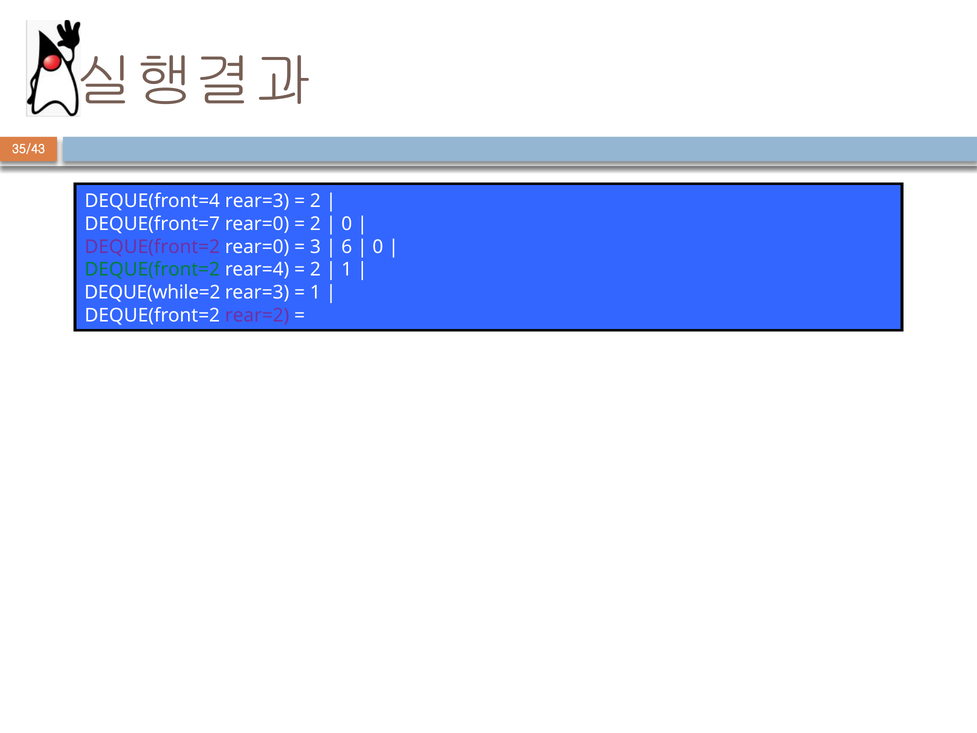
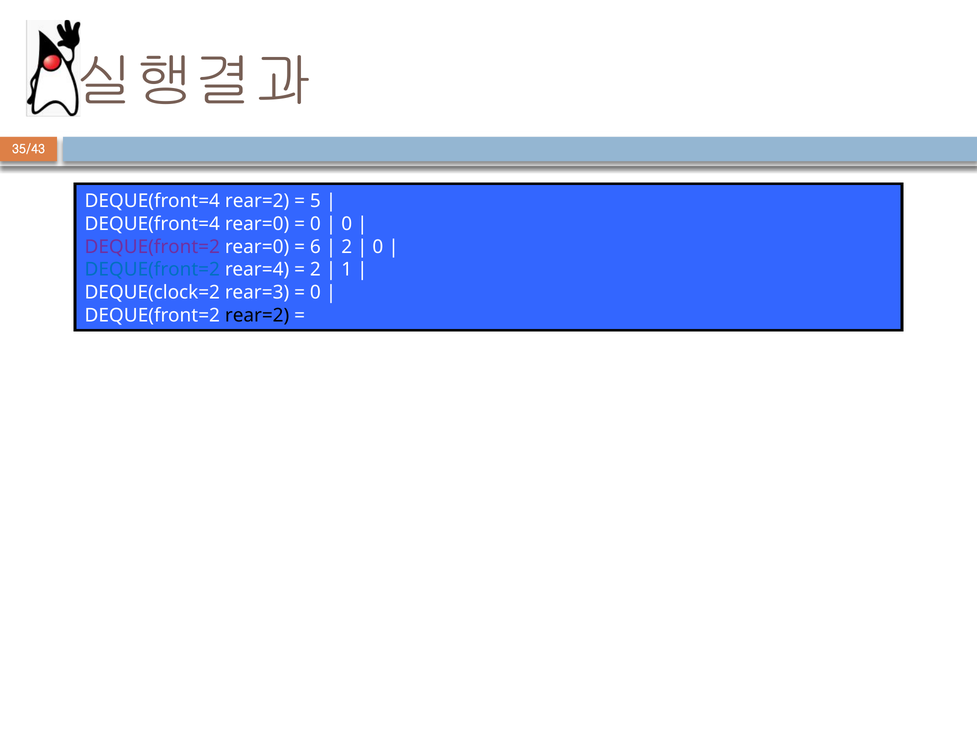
DEQUE(front=4 rear=3: rear=3 -> rear=2 (257, 201)
2: 2 -> 5 (315, 201)
DEQUE(front=7: DEQUE(front=7 -> DEQUE(front=4 (152, 224)
2: 2 -> 0 (315, 224)
3: 3 -> 6 (315, 247)
6: 6 -> 2 (347, 247)
DEQUE(front=2 colour: green -> blue (152, 270)
DEQUE(while=2: DEQUE(while=2 -> DEQUE(clock=2 (152, 292)
1: 1 -> 0 (315, 292)
rear=2 colour: purple -> black (257, 315)
